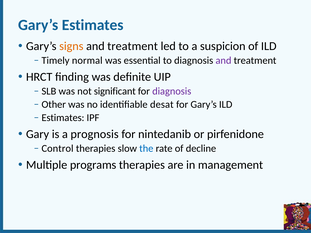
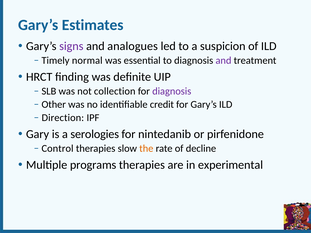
signs colour: orange -> purple (71, 46)
treatment: treatment -> analogues (133, 46)
significant: significant -> collection (115, 91)
desat: desat -> credit (162, 105)
Estimates: Estimates -> Direction (63, 118)
prognosis: prognosis -> serologies (95, 134)
the colour: blue -> orange (146, 149)
management: management -> experimental (231, 165)
